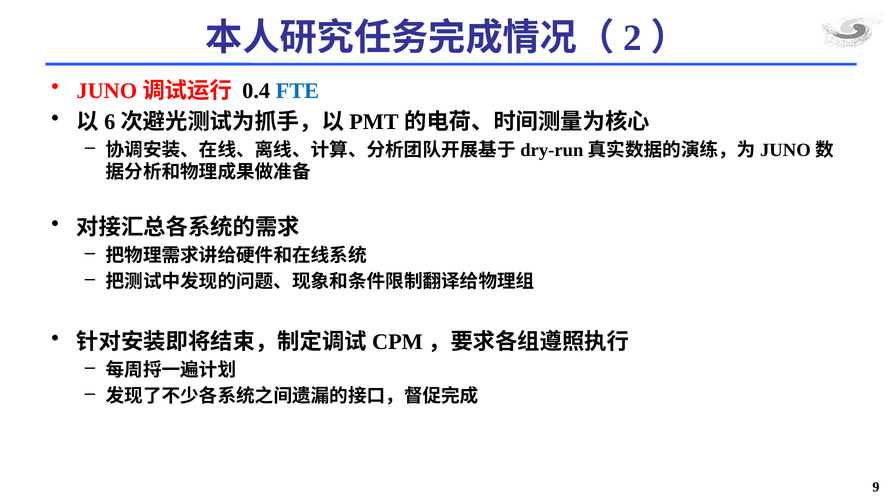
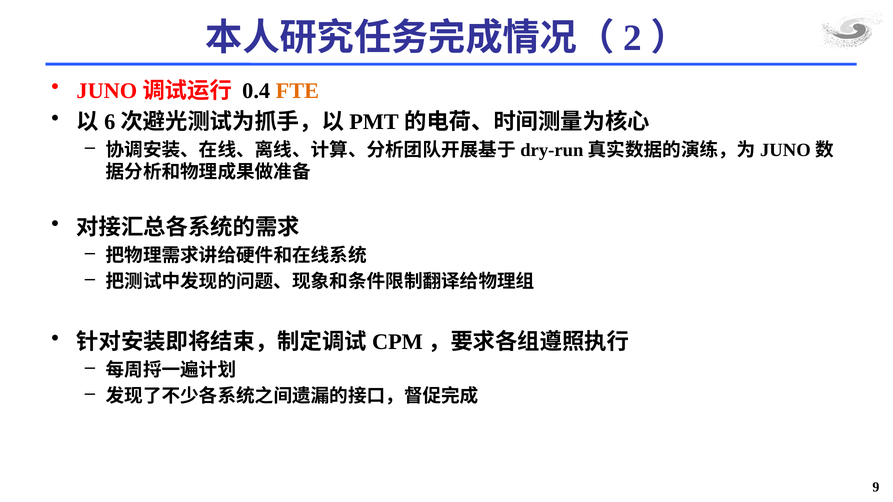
FTE colour: blue -> orange (297, 91)
